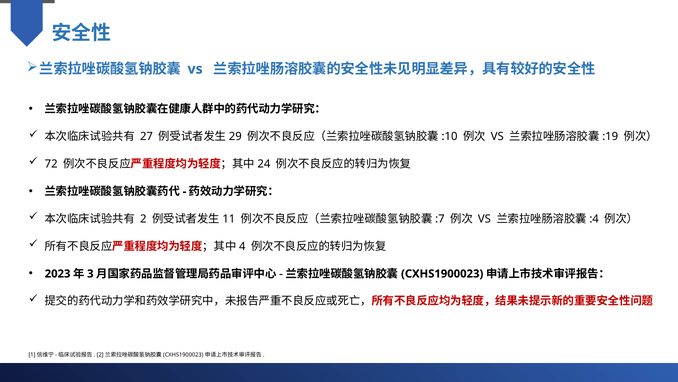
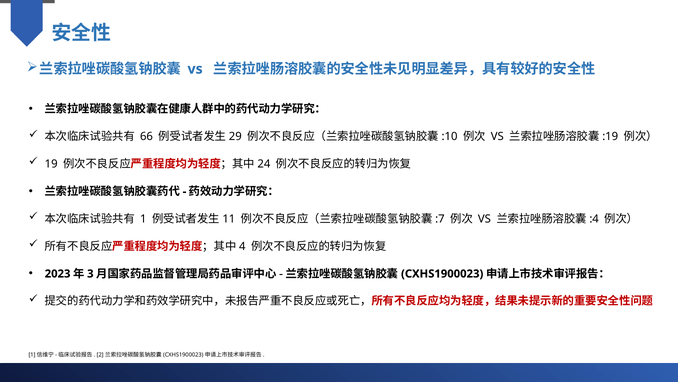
27: 27 -> 66 (146, 136)
72: 72 -> 19 (51, 164)
2: 2 -> 1 (143, 219)
